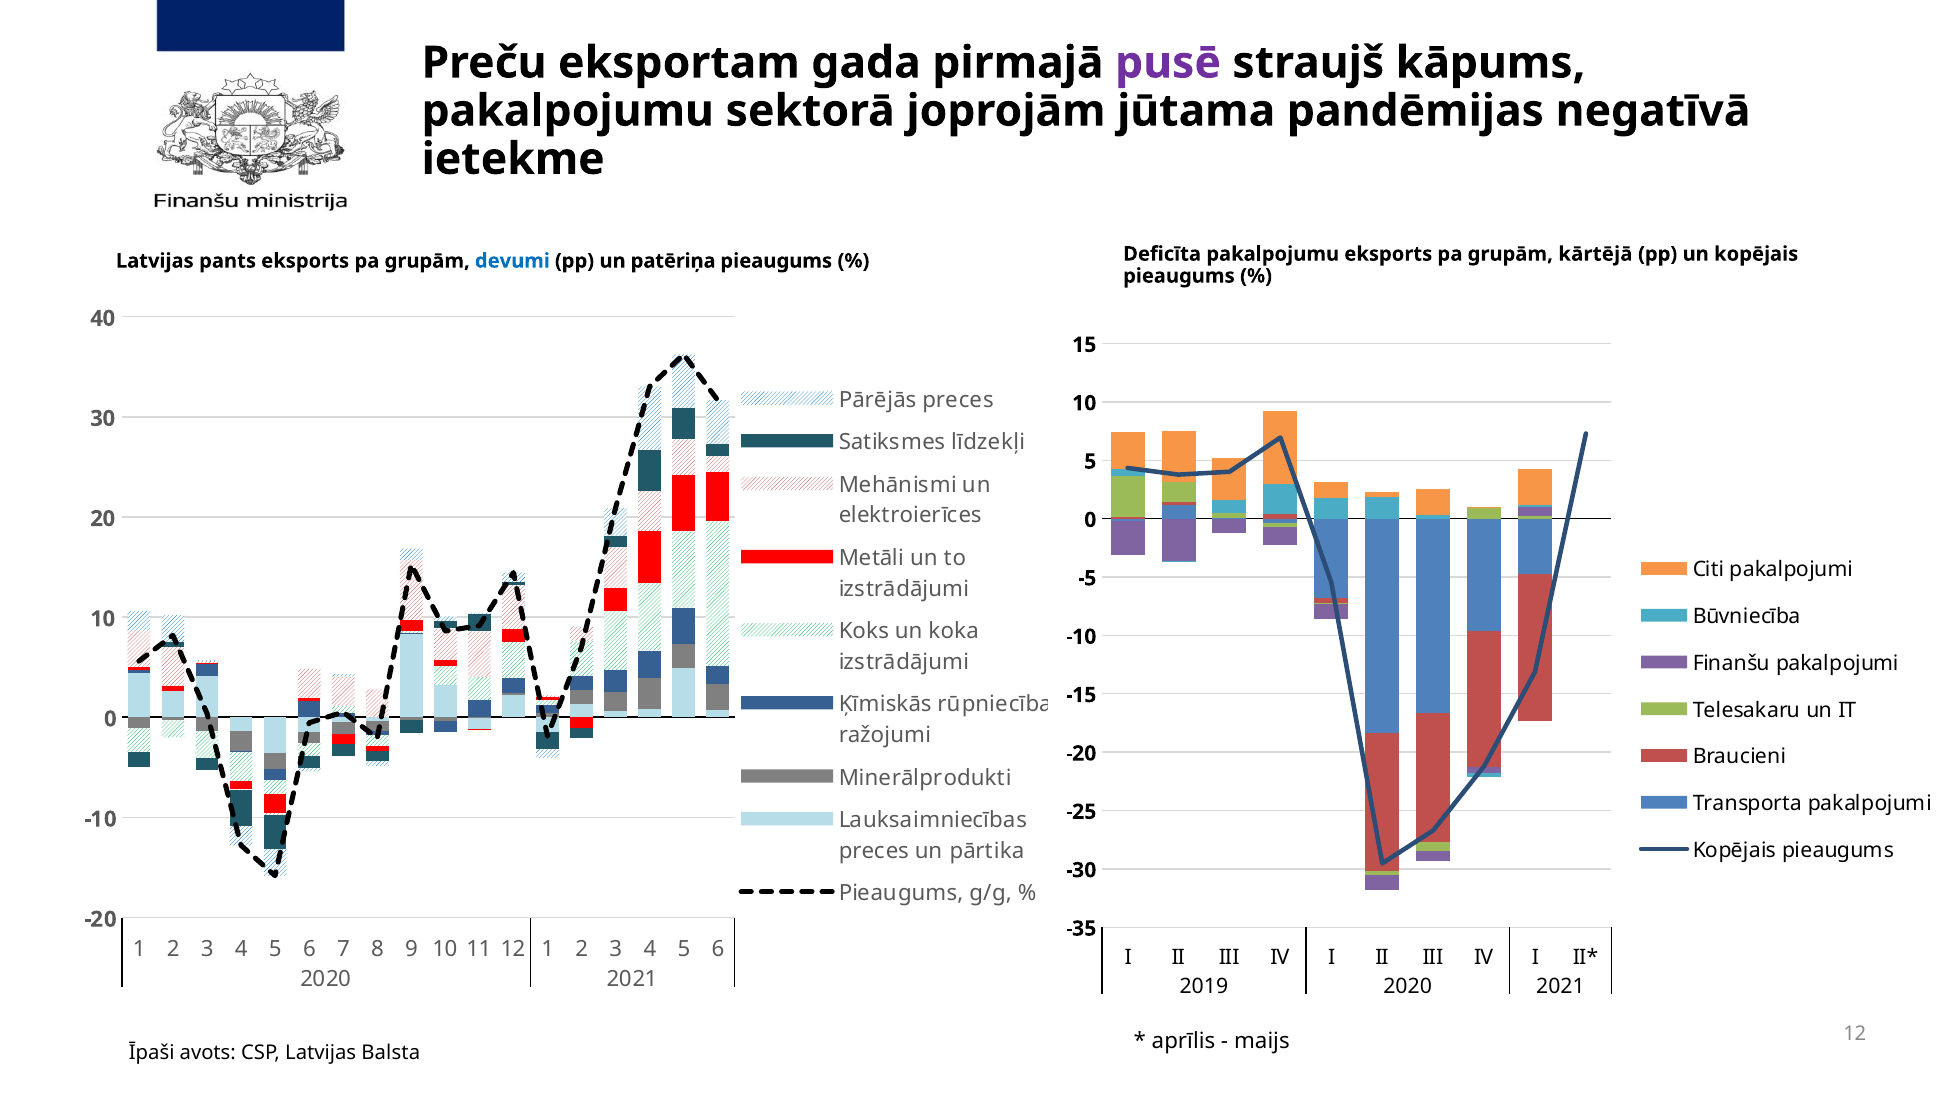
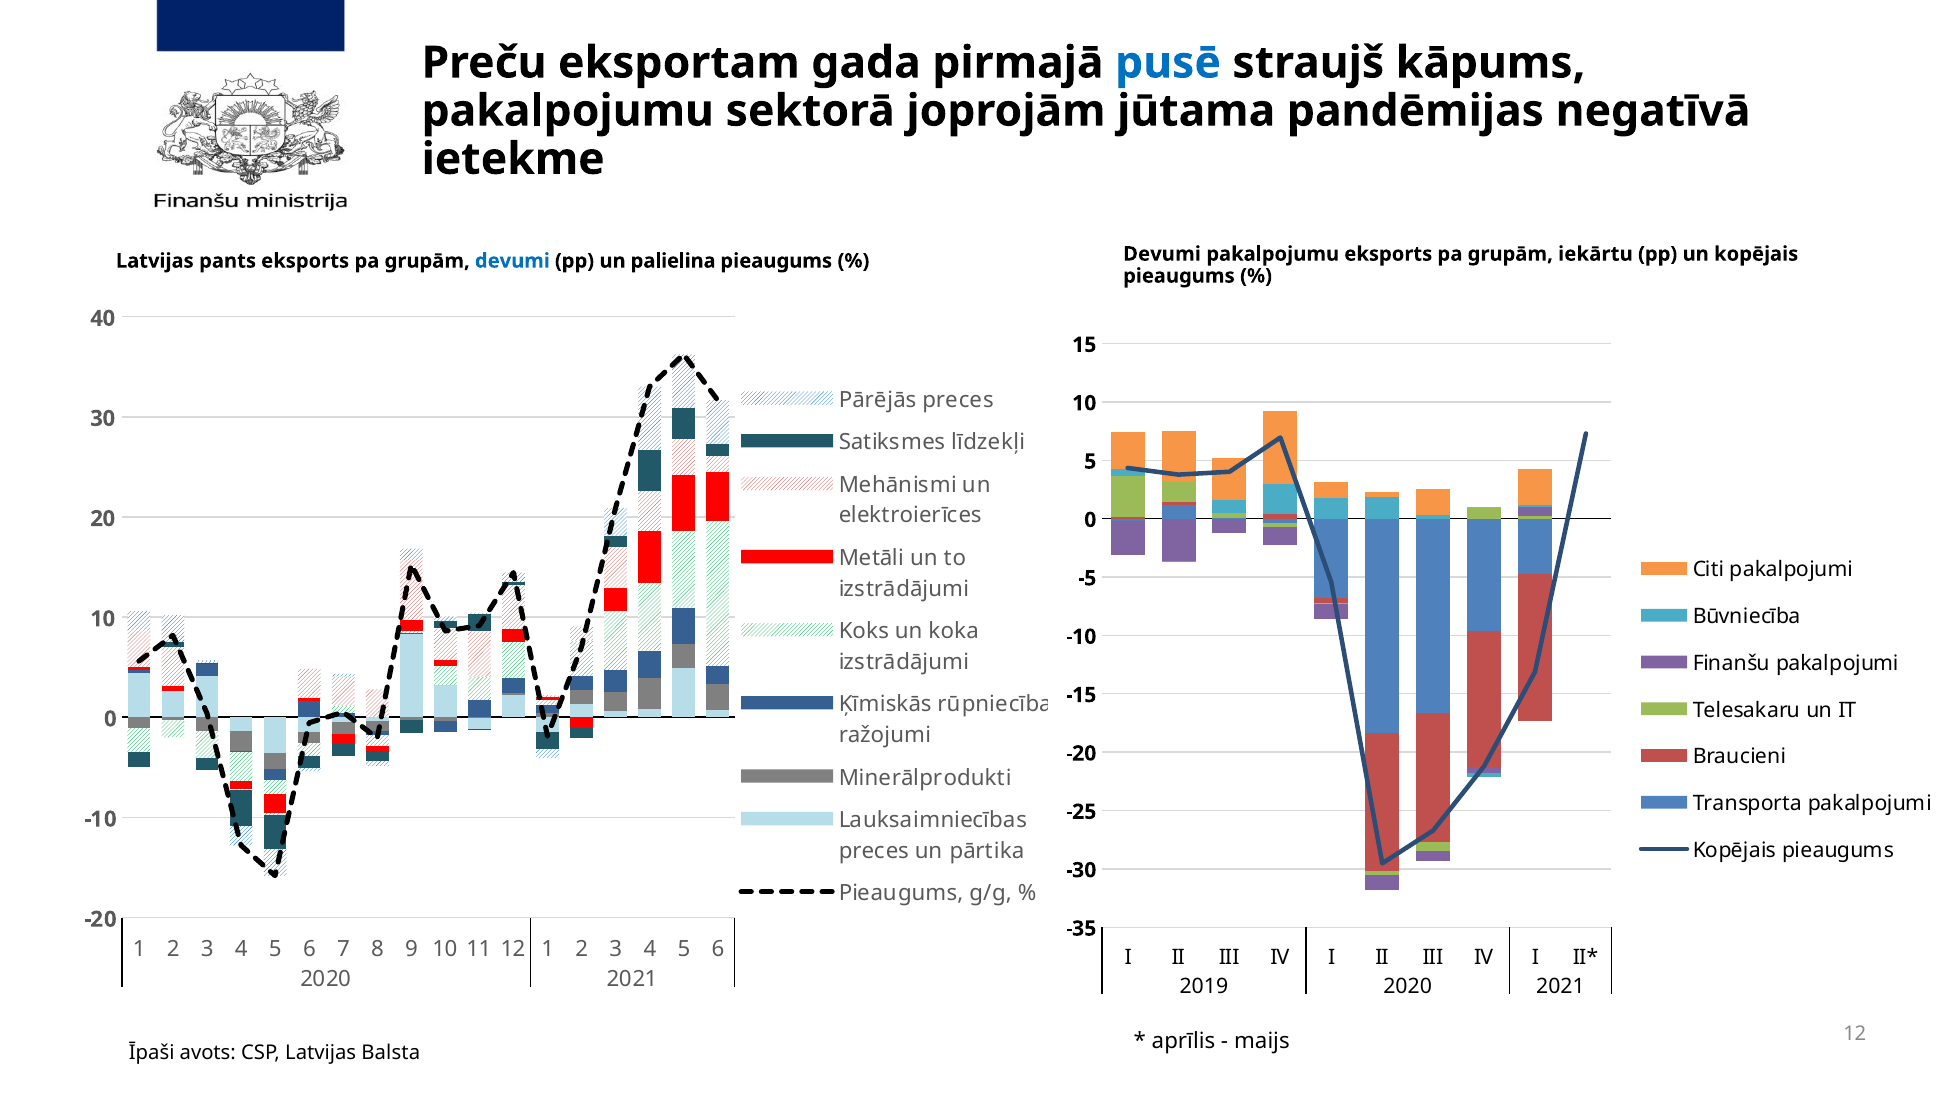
pusē colour: purple -> blue (1168, 63)
patēriņa: patēriņa -> palielina (673, 261)
Deficīta: Deficīta -> Devumi (1162, 254)
kārtējā: kārtējā -> iekārtu (1595, 254)
